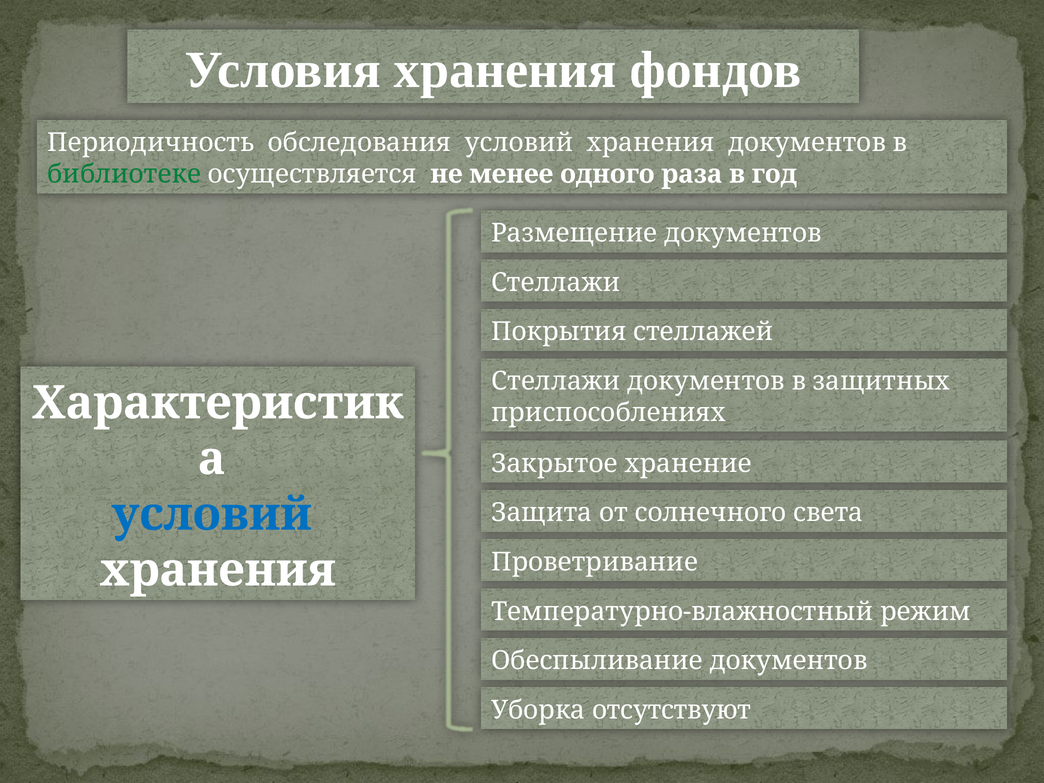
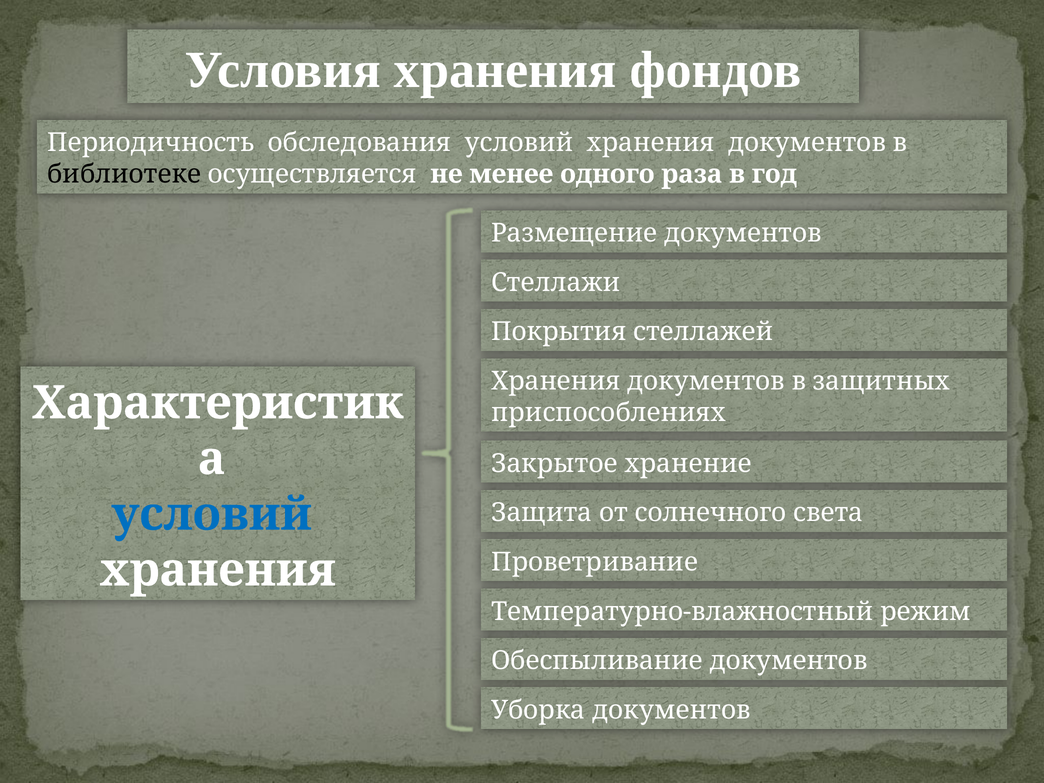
библиотеке colour: green -> black (124, 174)
Стеллажи: Стеллажи -> Хранения (556, 381)
Уборка отсутствуют: отсутствуют -> документов (671, 710)
